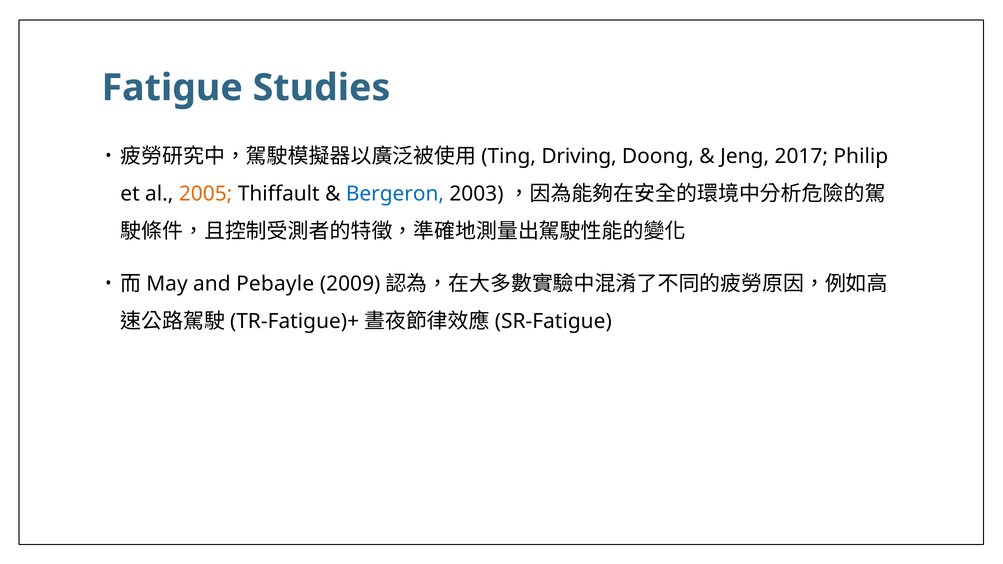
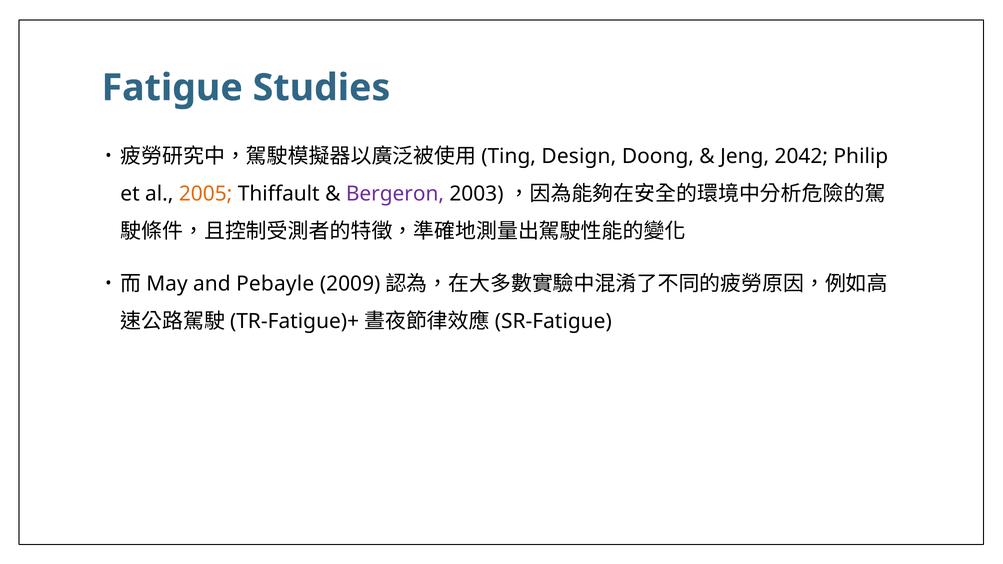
Driving: Driving -> Design (579, 156)
2017: 2017 -> 2042 (801, 156)
Bergeron colour: blue -> purple (395, 194)
